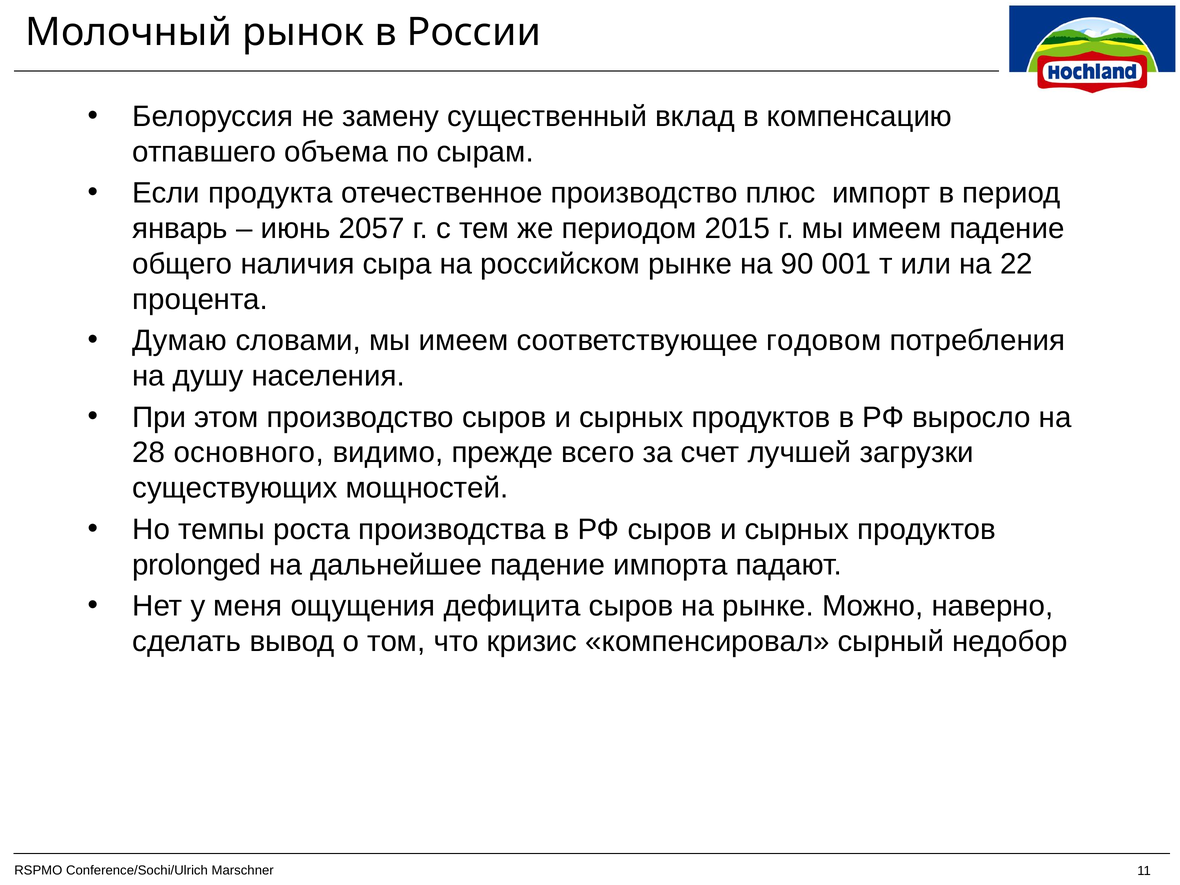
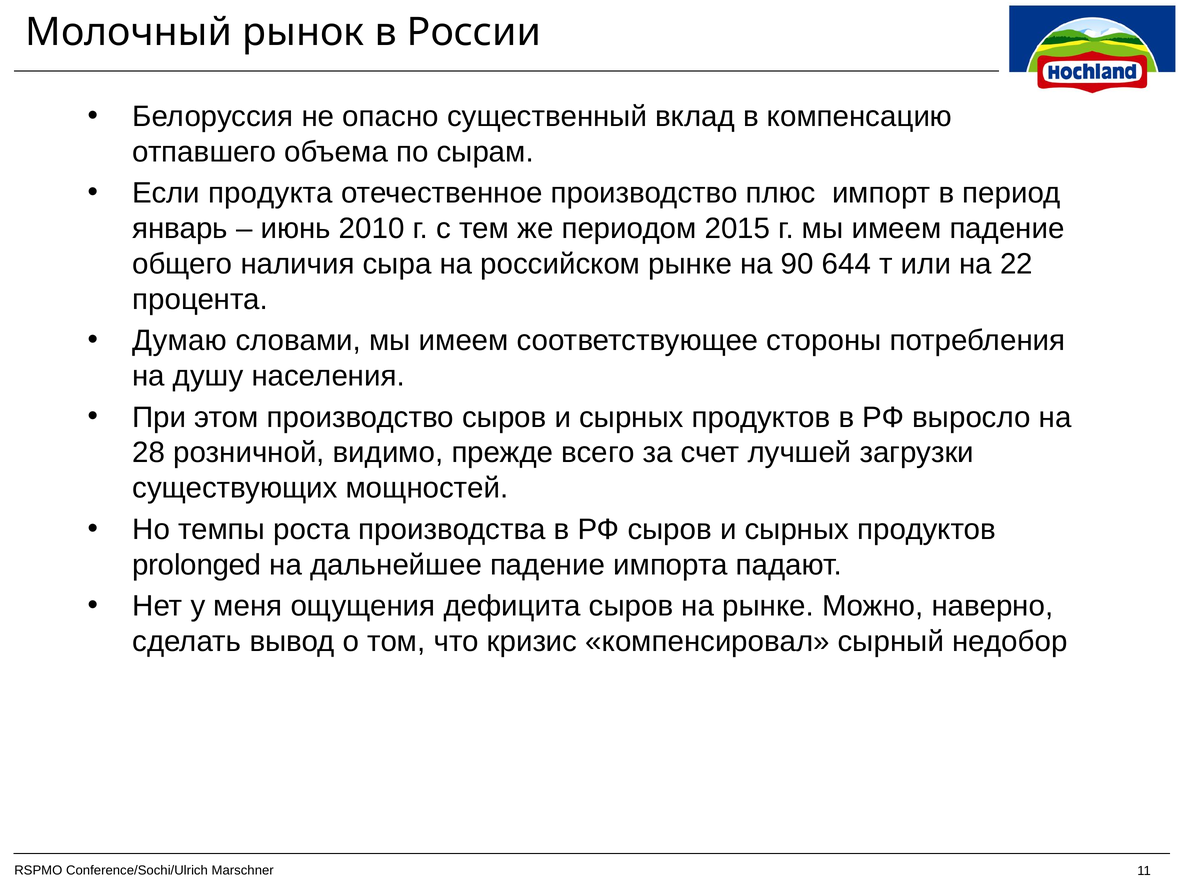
замену: замену -> опасно (391, 116)
2057: 2057 -> 2010 (372, 229)
001: 001 -> 644 (846, 264)
годовом: годовом -> стороны (824, 341)
основного: основного -> розничной (249, 453)
